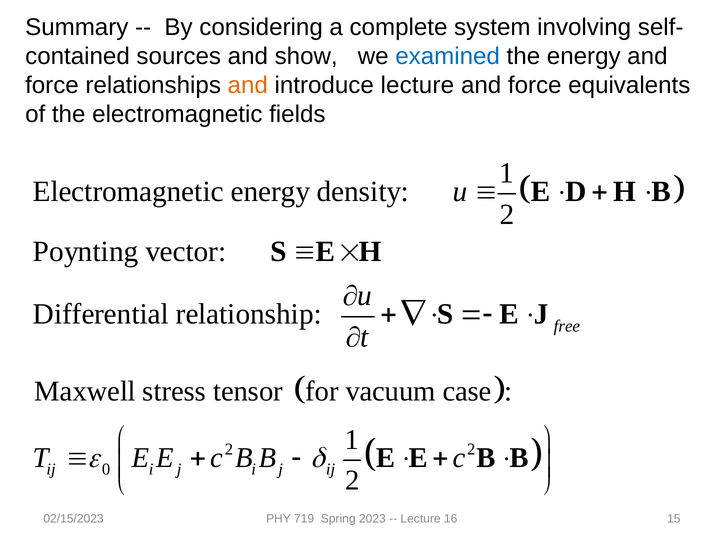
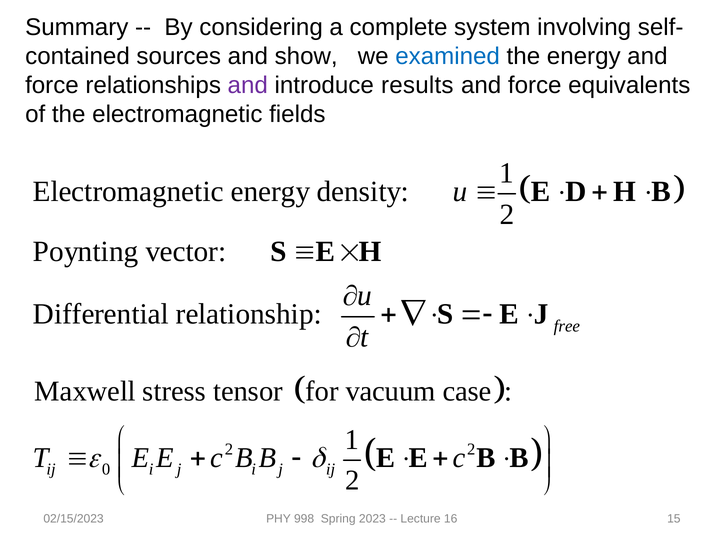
and colour: orange -> purple (248, 85)
introduce lecture: lecture -> results (417, 85)
719: 719 -> 998 (304, 519)
